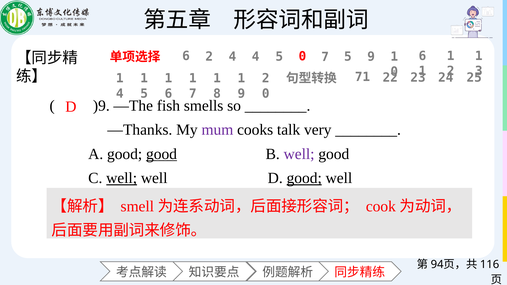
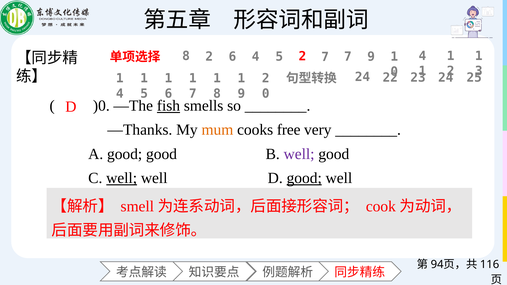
6: 6 -> 8 (186, 56)
2 4: 4 -> 6 (232, 57)
5 0: 0 -> 2 (302, 56)
7 5: 5 -> 7 (348, 57)
9 6: 6 -> 4 (422, 56)
71: 71 -> 24 (363, 77)
)9: )9 -> )0 (101, 106)
fish underline: none -> present (168, 106)
mum colour: purple -> orange (217, 130)
talk: talk -> free (289, 130)
good underline: present -> none (162, 154)
